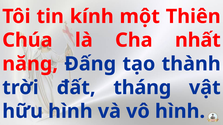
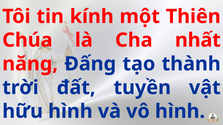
tháng: tháng -> tuyền (142, 88)
